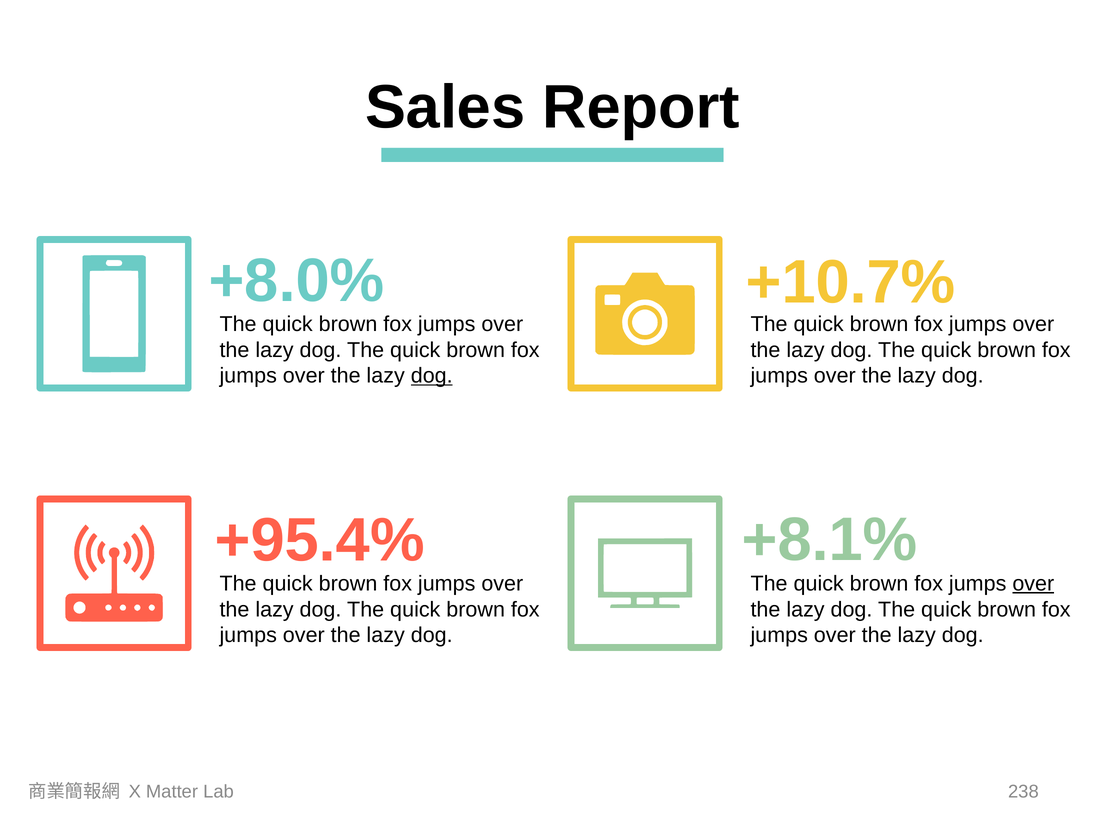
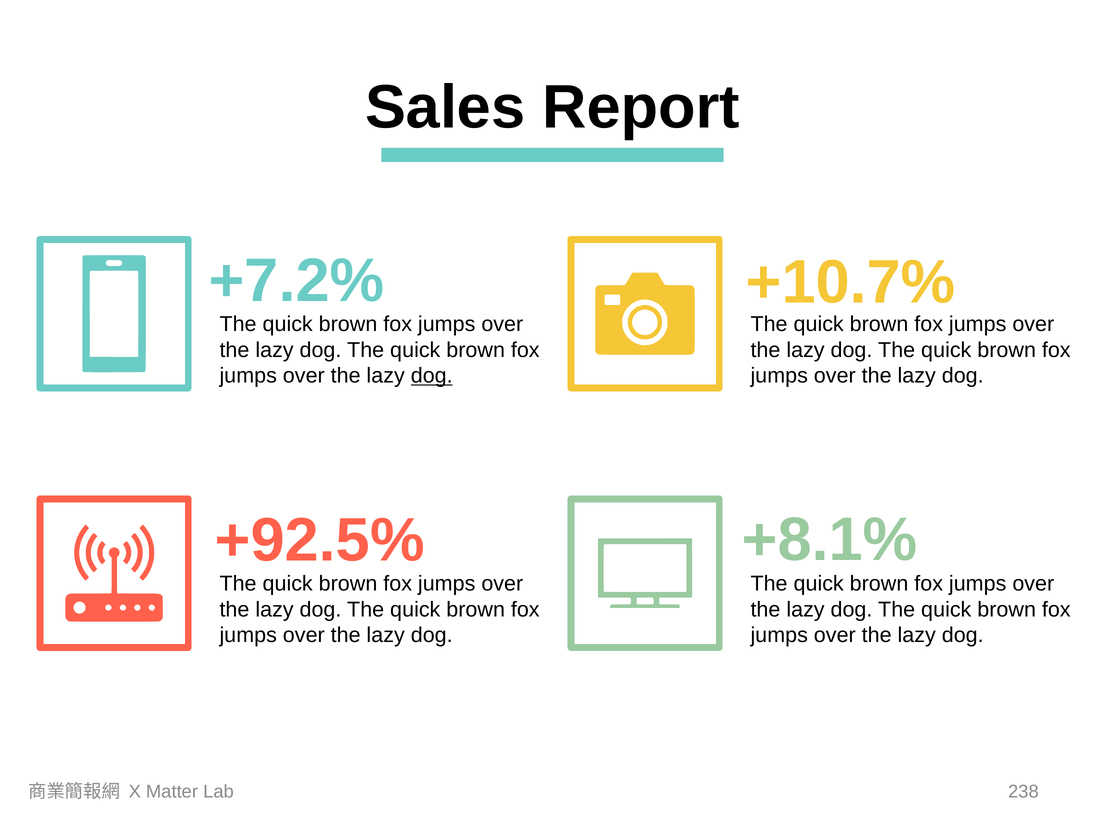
+8.0%: +8.0% -> +7.2% (296, 281)
+95.4%: +95.4% -> +92.5% (320, 540)
over underline: present -> none (1033, 583)
